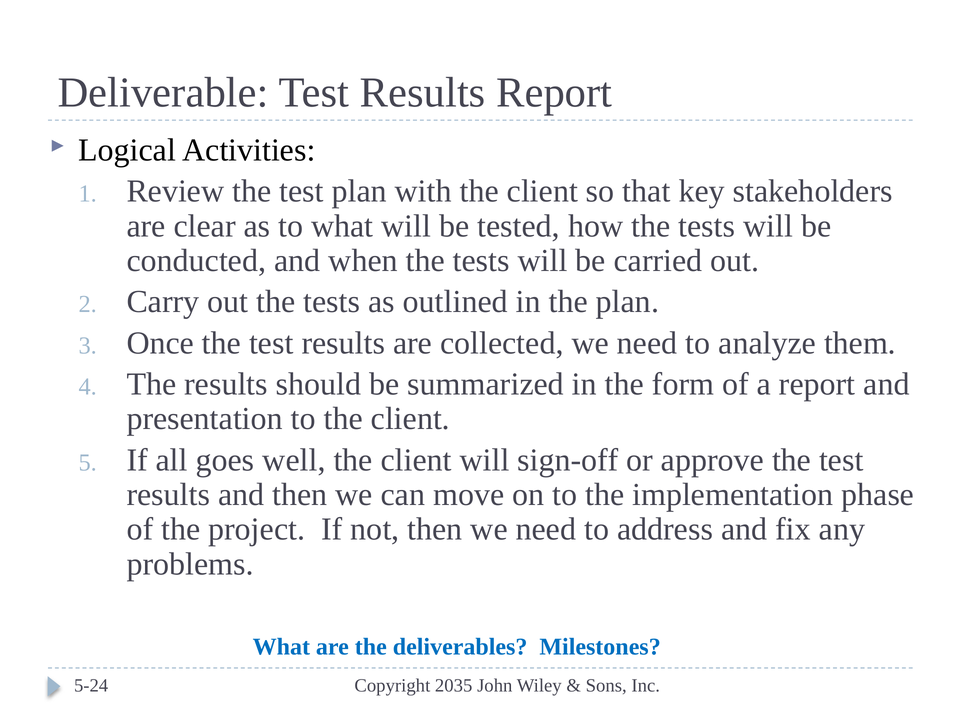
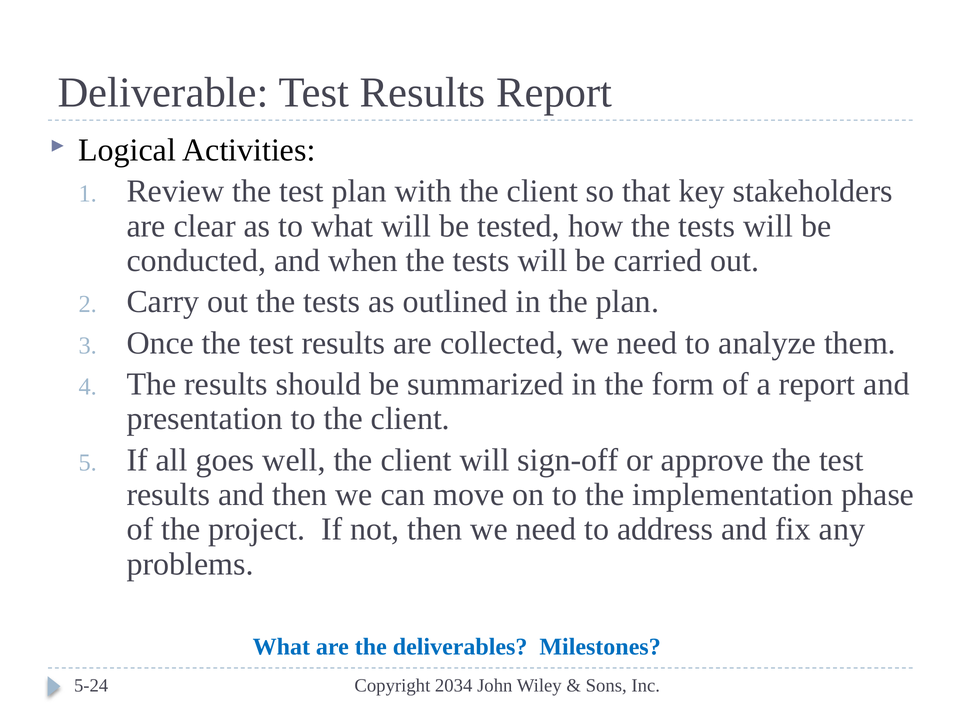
2035: 2035 -> 2034 (454, 685)
